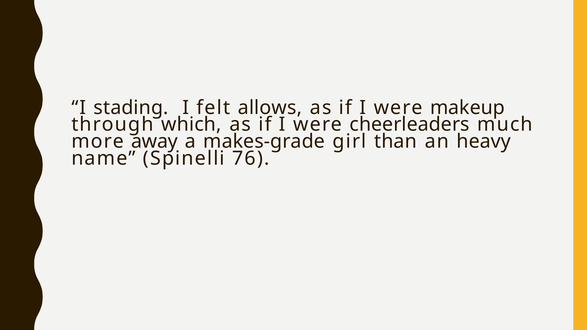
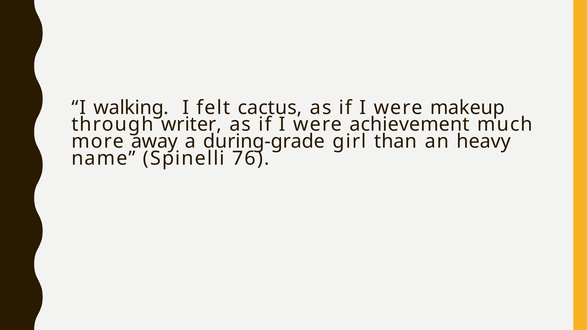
stading: stading -> walking (131, 108)
allows: allows -> cactus (270, 108)
which: which -> writer (191, 125)
cheerleaders: cheerleaders -> achievement (410, 125)
makes-grade: makes-grade -> during-grade (264, 141)
